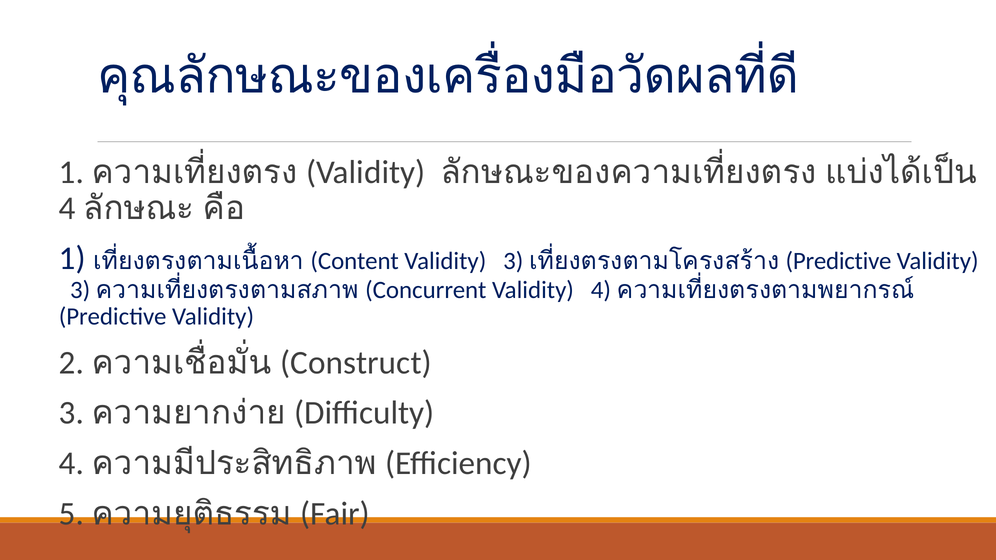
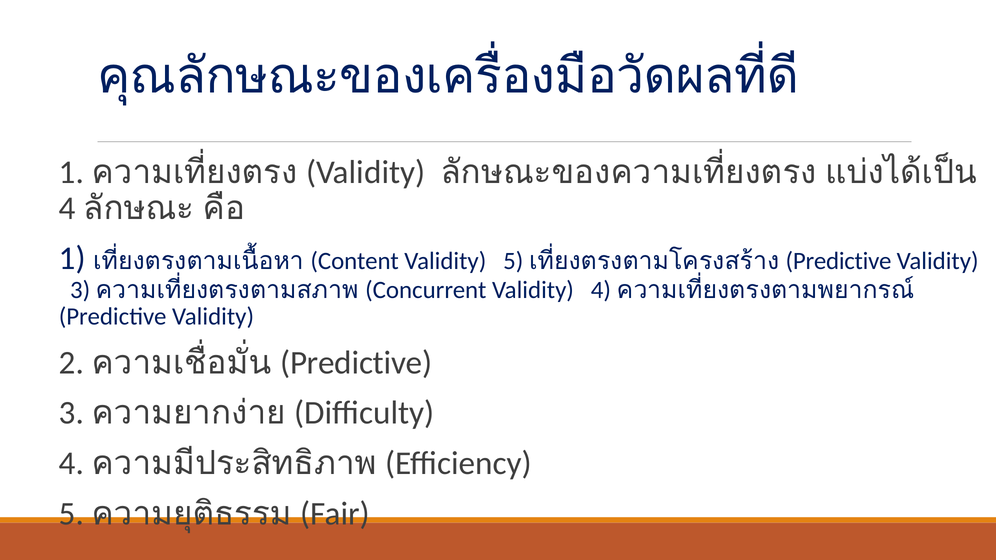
Content Validity 3: 3 -> 5 (513, 261)
Construct: Construct -> Predictive (356, 363)
